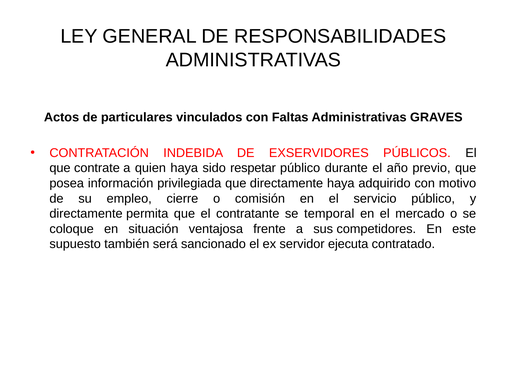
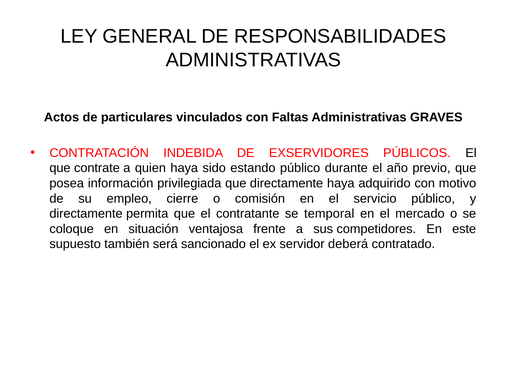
respetar: respetar -> estando (253, 168)
ejecuta: ejecuta -> deberá (348, 244)
